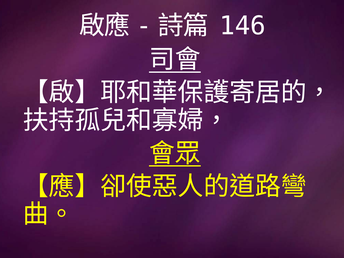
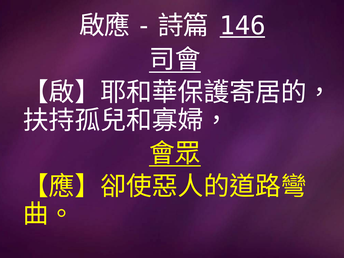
146 underline: none -> present (243, 26)
